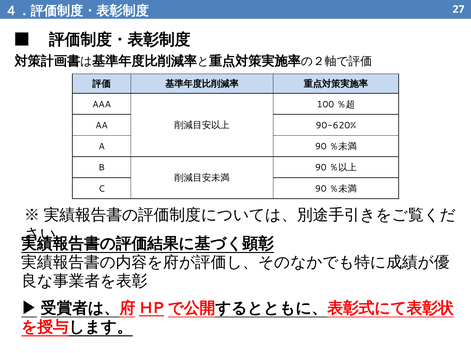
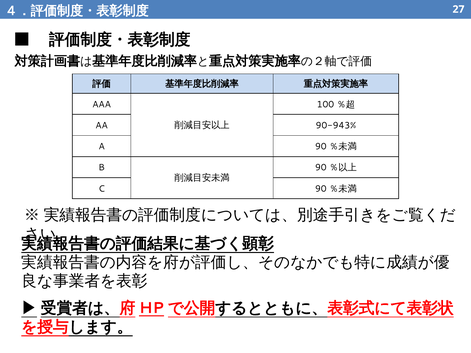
90-620%: 90-620% -> 90-943% (336, 126)
